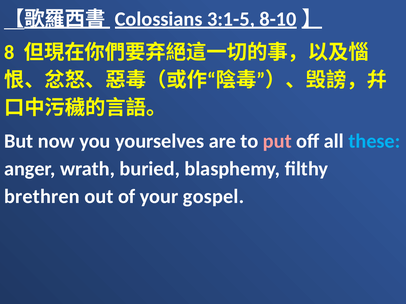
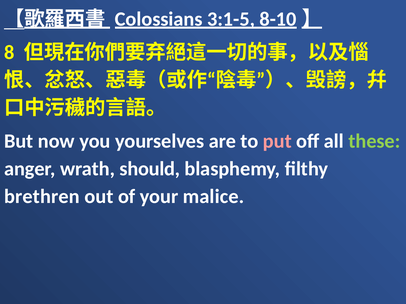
these colour: light blue -> light green (374, 141)
buried: buried -> should (150, 169)
gospel: gospel -> malice (214, 197)
